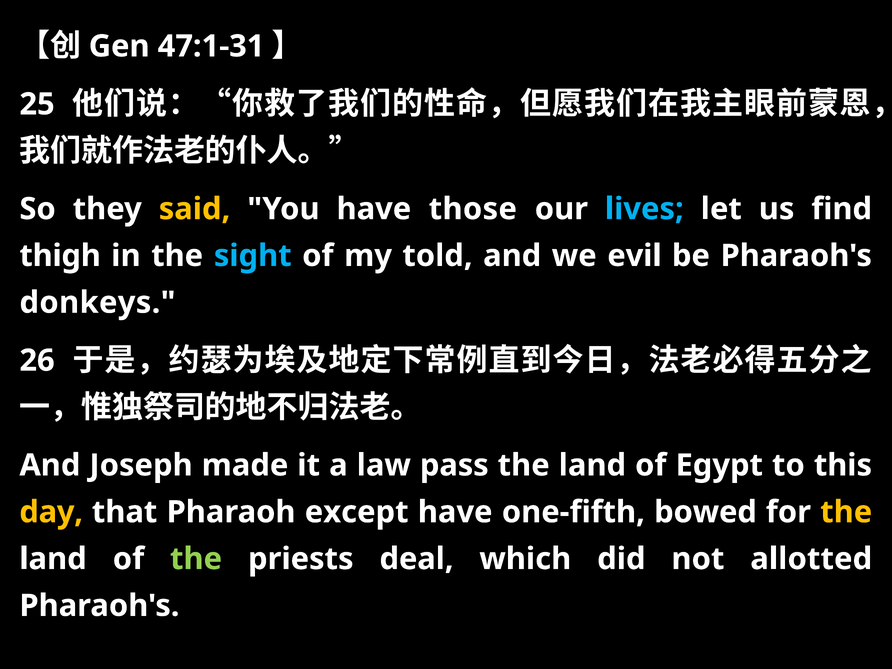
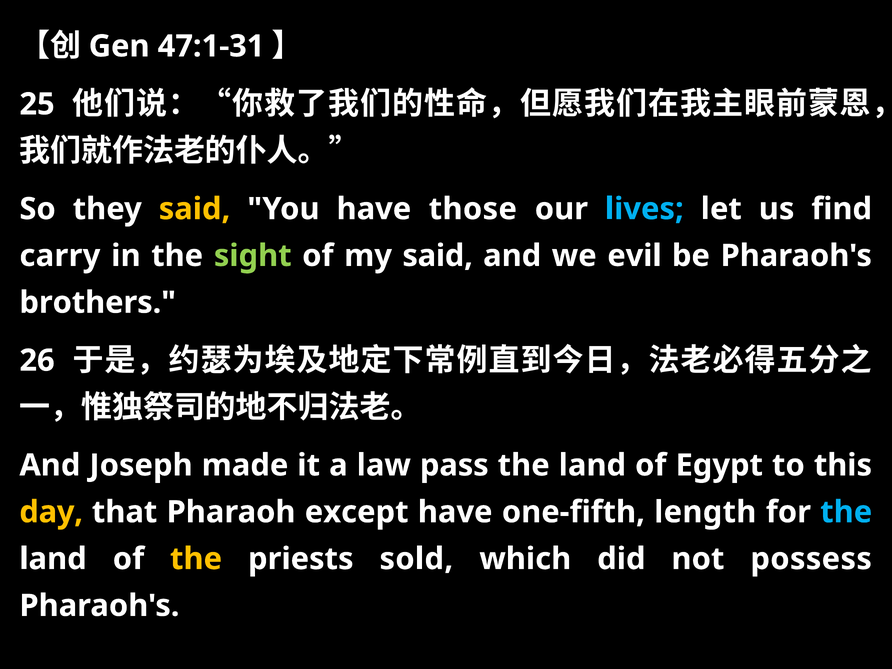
thigh: thigh -> carry (60, 256)
sight colour: light blue -> light green (253, 256)
my told: told -> said (438, 256)
donkeys: donkeys -> brothers (98, 303)
bowed: bowed -> length (705, 512)
the colour: yellow -> light blue (846, 512)
the colour: light green -> yellow (196, 559)
deal: deal -> sold (416, 559)
allotted: allotted -> possess (811, 559)
